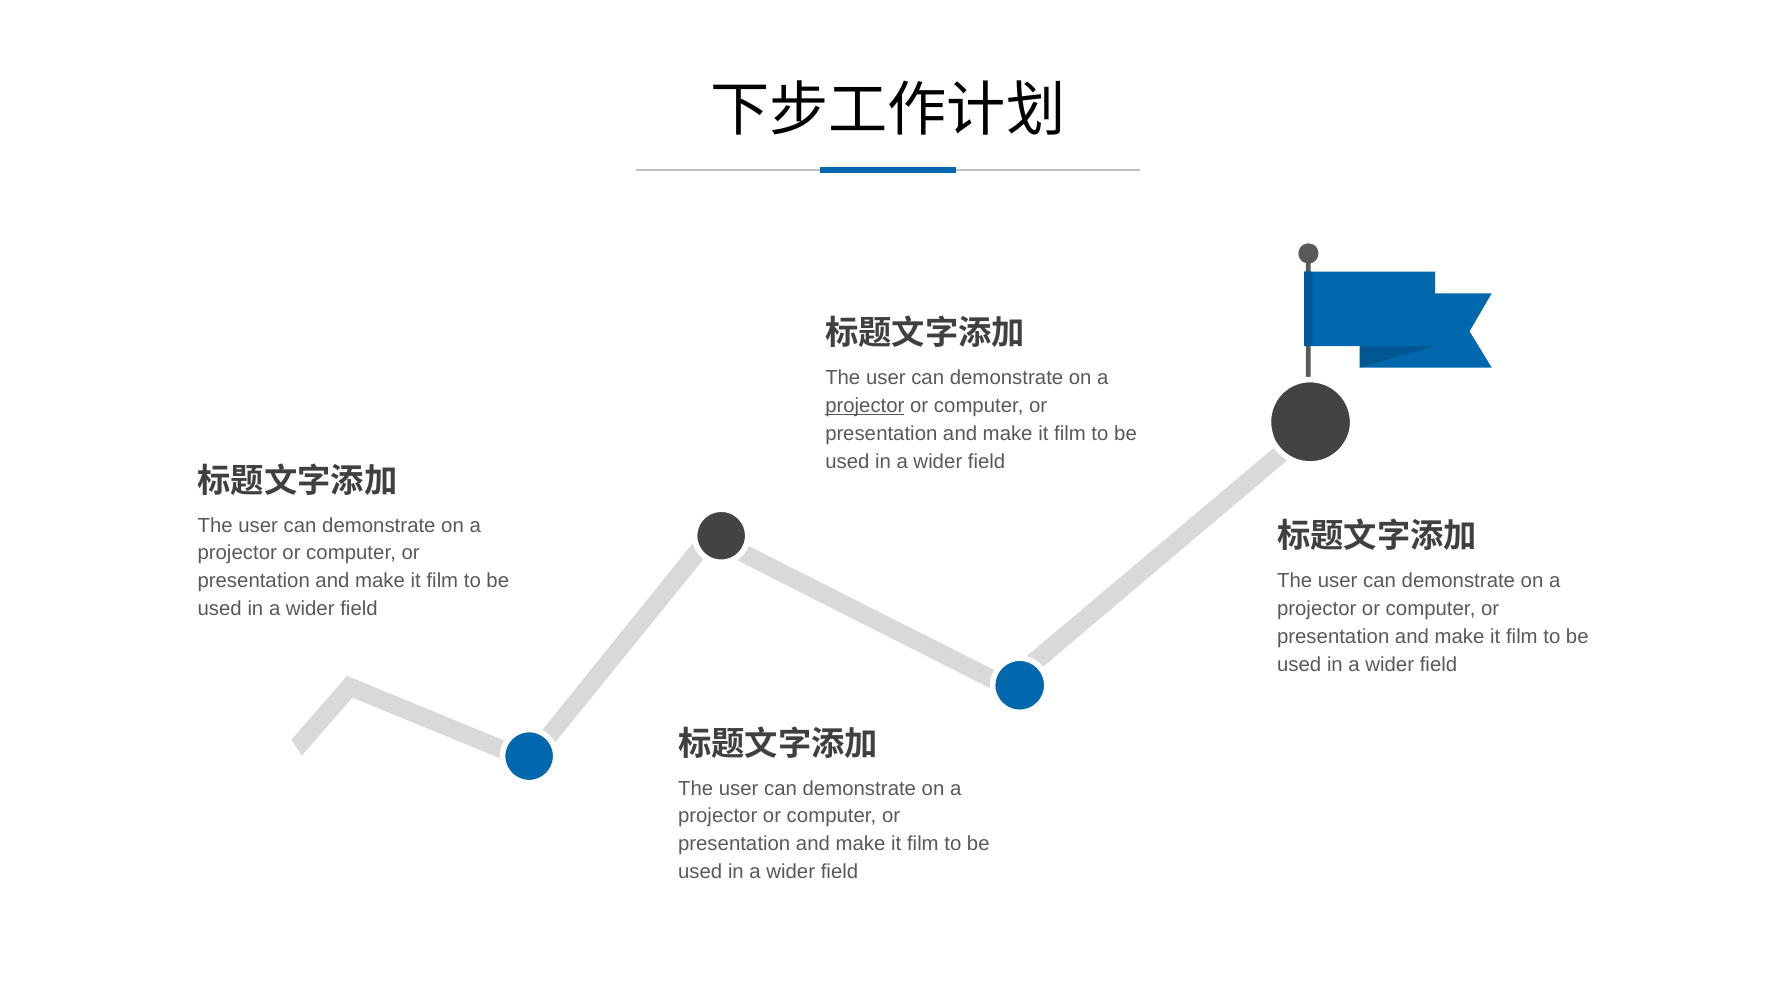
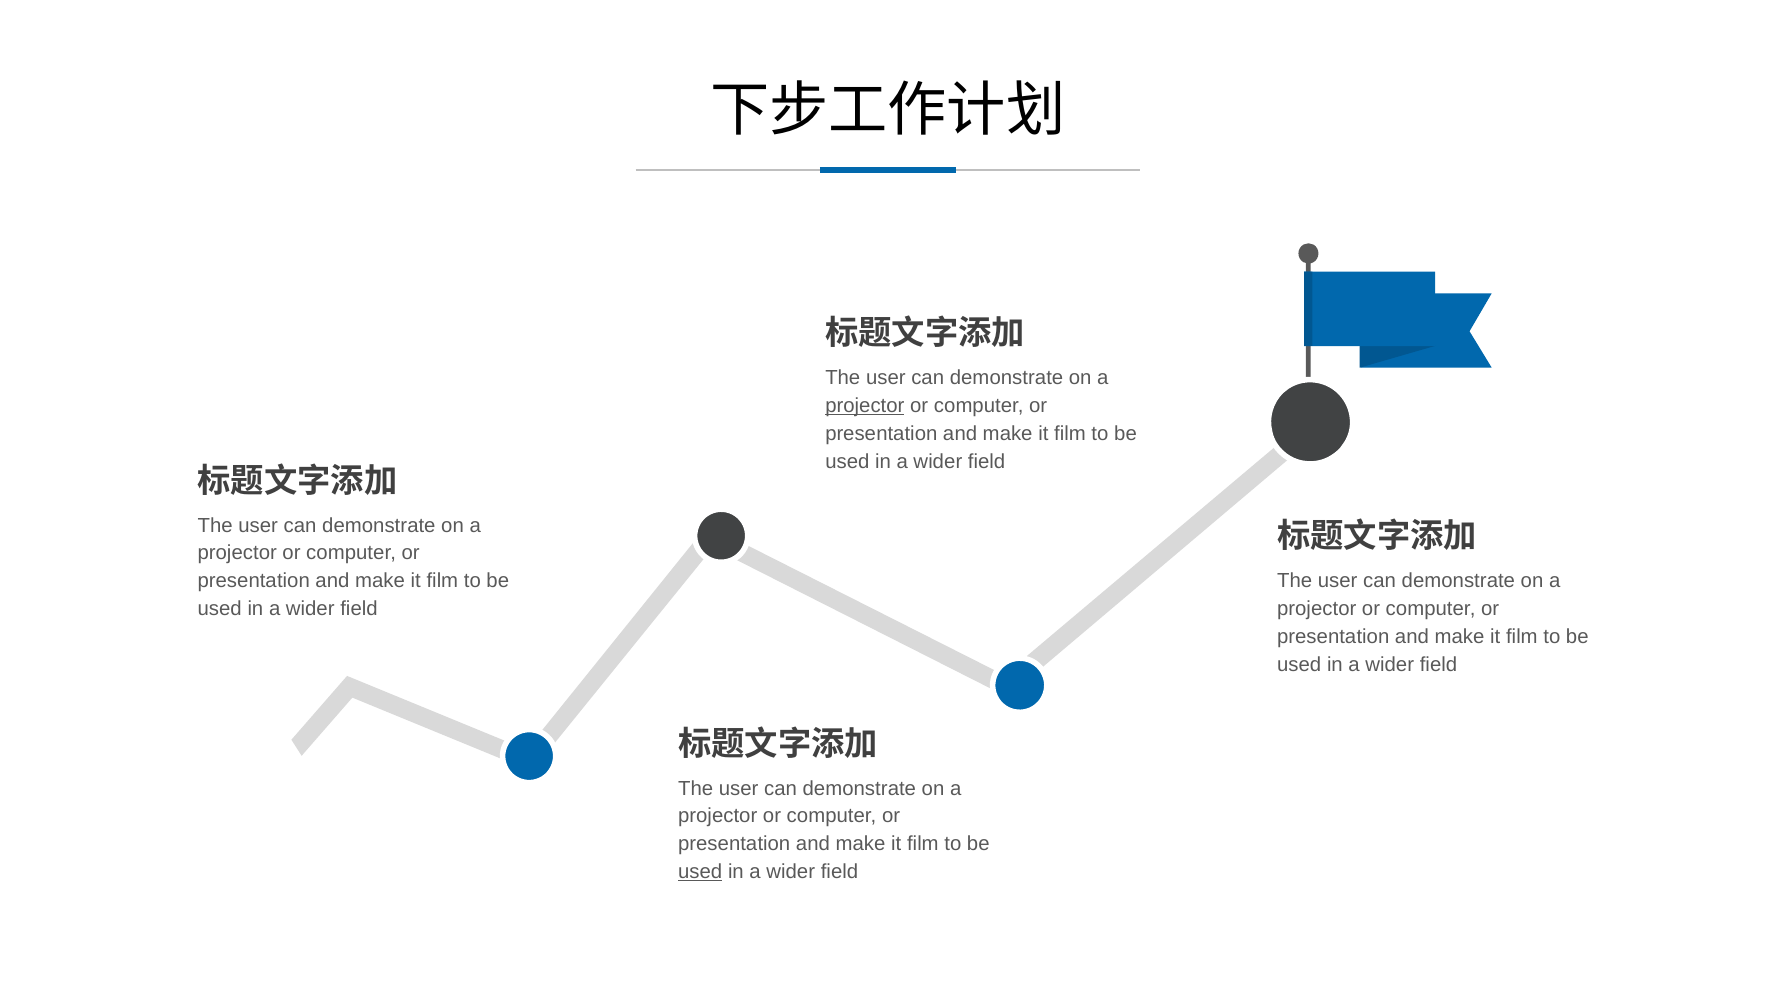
used underline: none -> present (700, 872)
